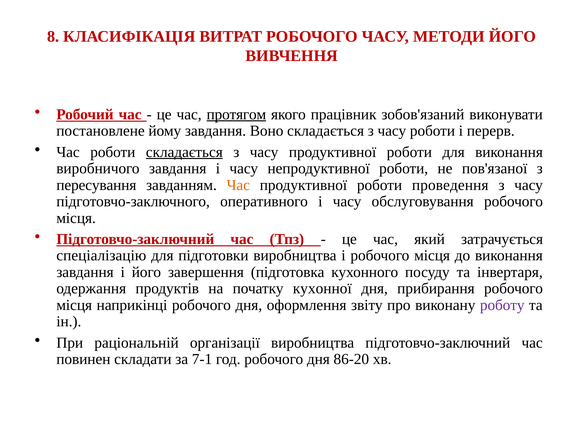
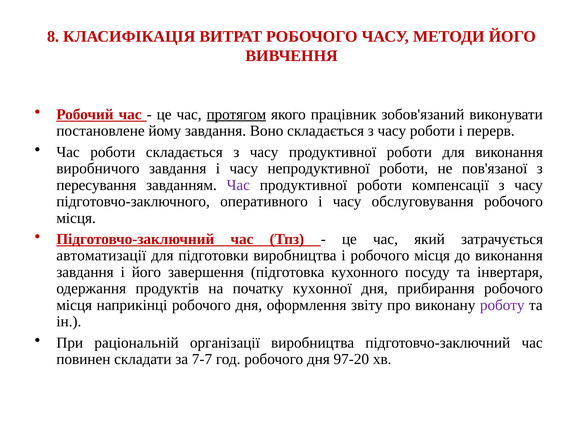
складається underline: present -> none (184, 152)
Час colour: orange -> purple (238, 185)
проведення: проведення -> компенсації (450, 185)
спеціалізацію: спеціалізацію -> автоматизації (101, 255)
7-1: 7-1 -> 7-7 (202, 359)
86-20: 86-20 -> 97-20 (351, 359)
